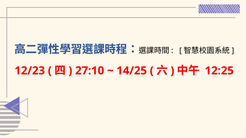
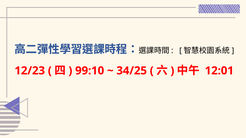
27:10: 27:10 -> 99:10 (90, 71)
14/25: 14/25 -> 34/25 (132, 71)
12:25: 12:25 -> 12:01 (219, 71)
